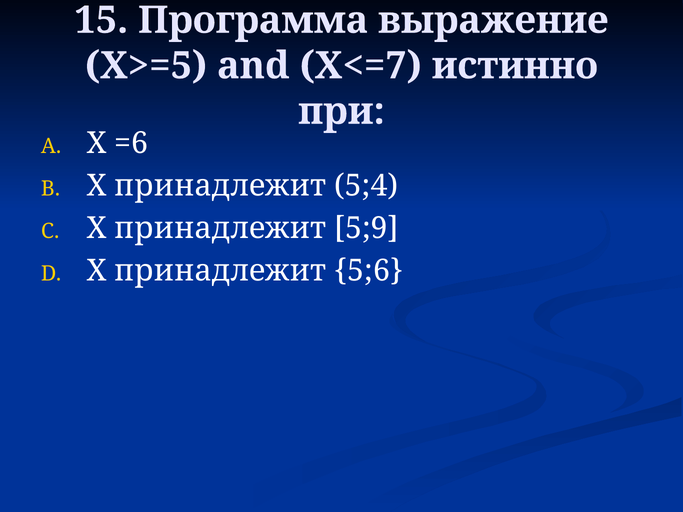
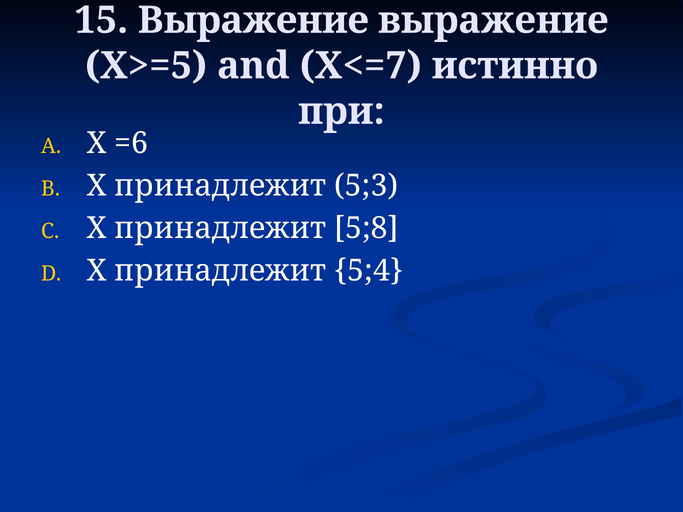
15 Программа: Программа -> Выражение (253, 20)
5;4: 5;4 -> 5;3 (366, 186)
5;9: 5;9 -> 5;8 (367, 228)
5;6: 5;6 -> 5;4 (369, 271)
